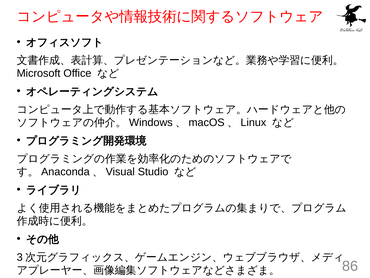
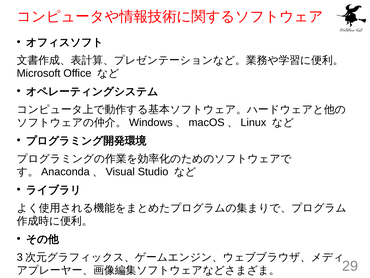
86: 86 -> 29 (350, 266)
